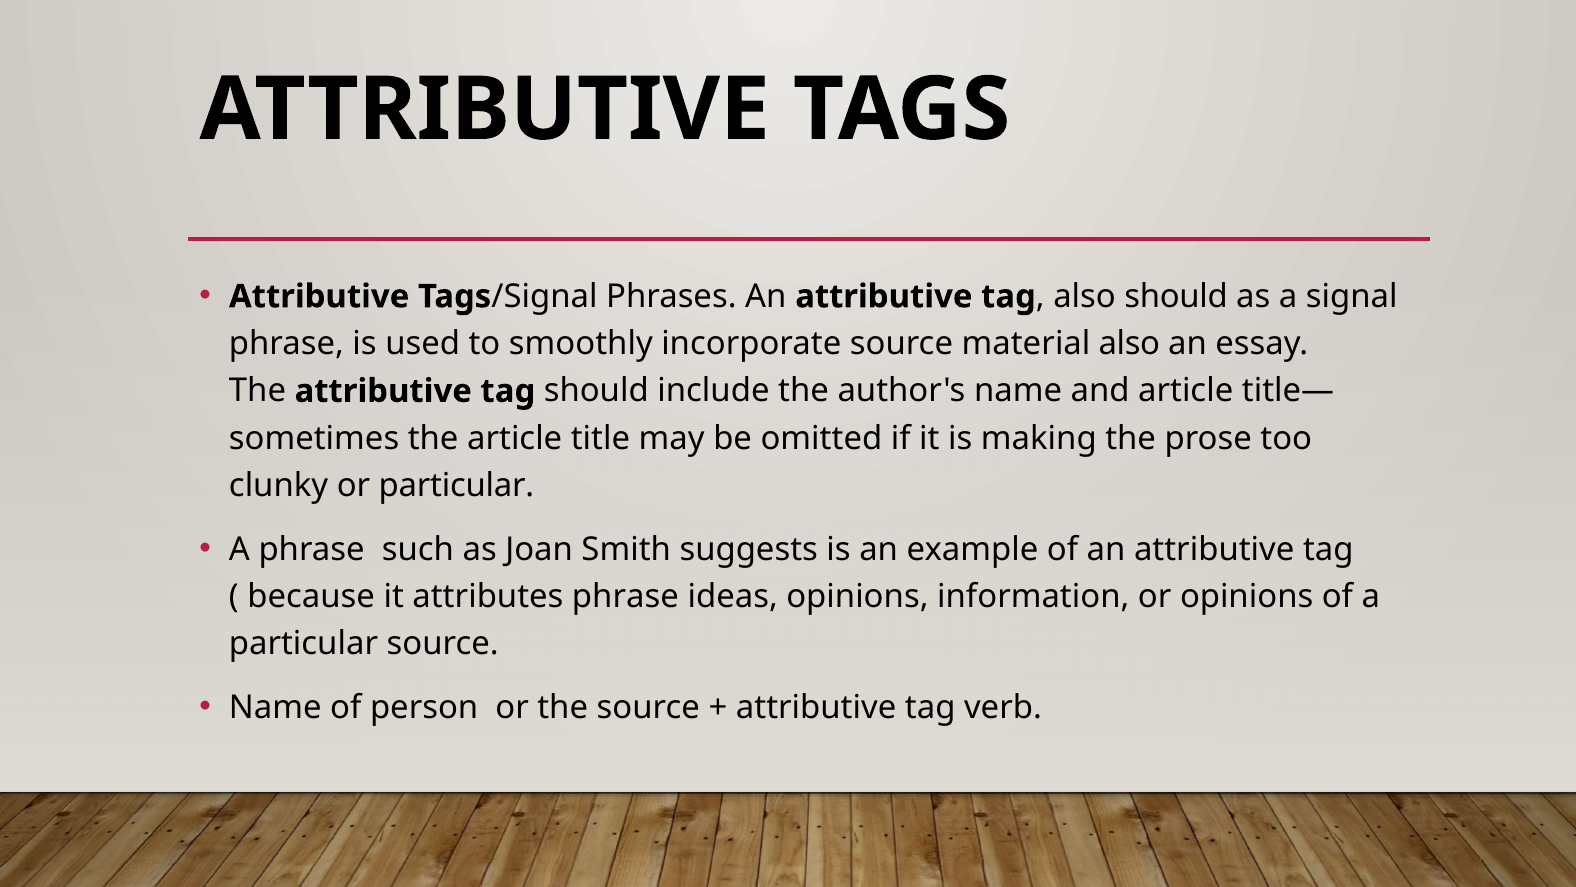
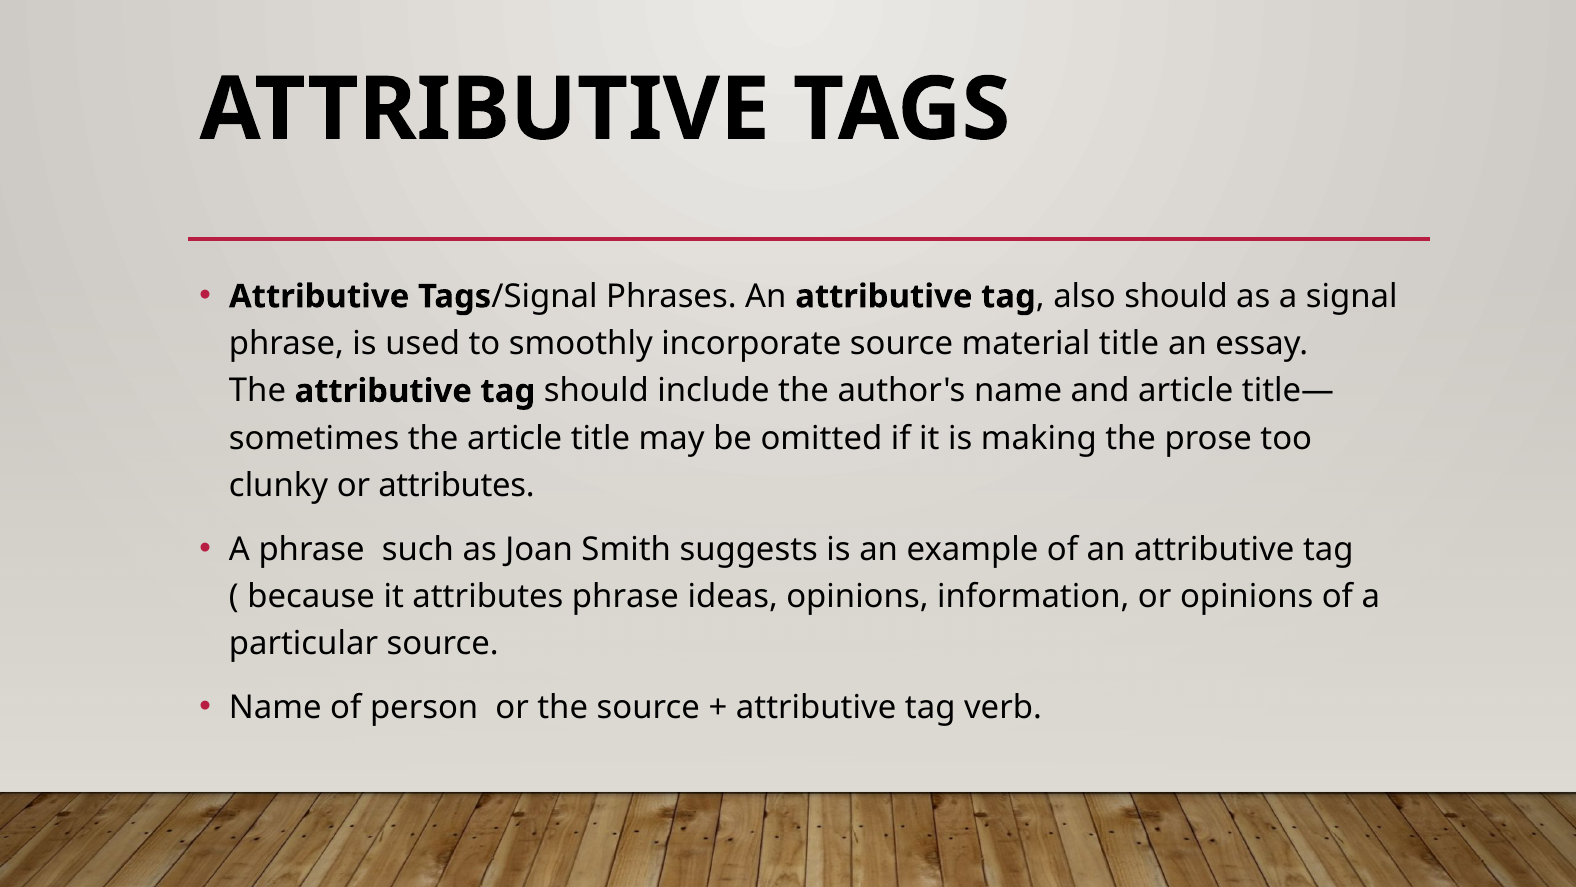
material also: also -> title (1129, 344)
or particular: particular -> attributes (456, 485)
